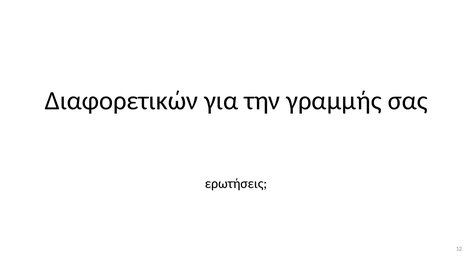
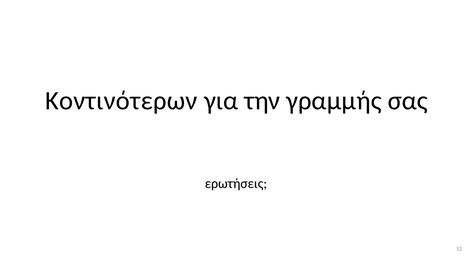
Διαφορετικών: Διαφορετικών -> Κοντινότερων (121, 100)
